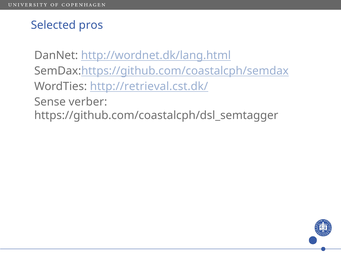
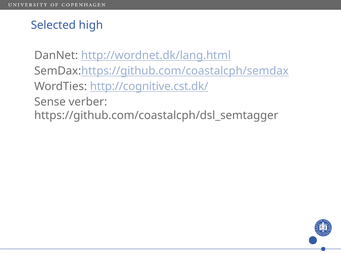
pros: pros -> high (91, 25)
http://retrieval.cst.dk/: http://retrieval.cst.dk/ -> http://cognitive.cst.dk/ (149, 87)
